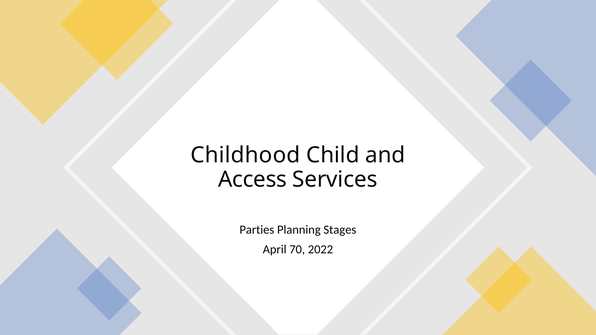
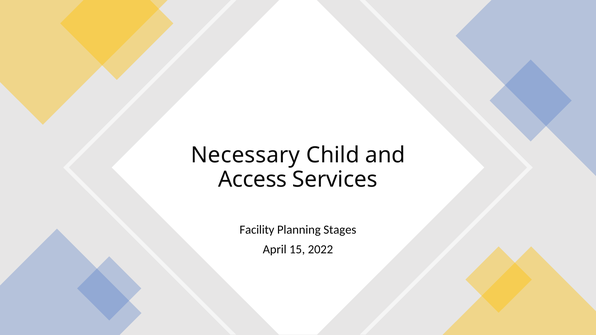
Childhood: Childhood -> Necessary (245, 155)
Parties: Parties -> Facility (257, 230)
70: 70 -> 15 (297, 249)
